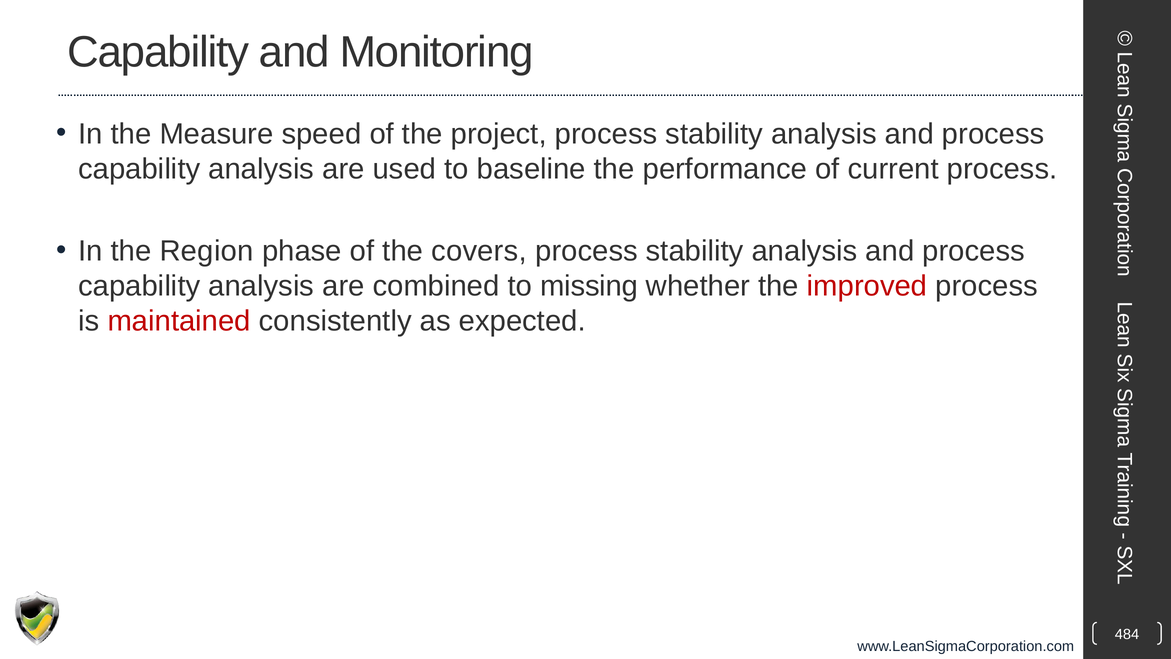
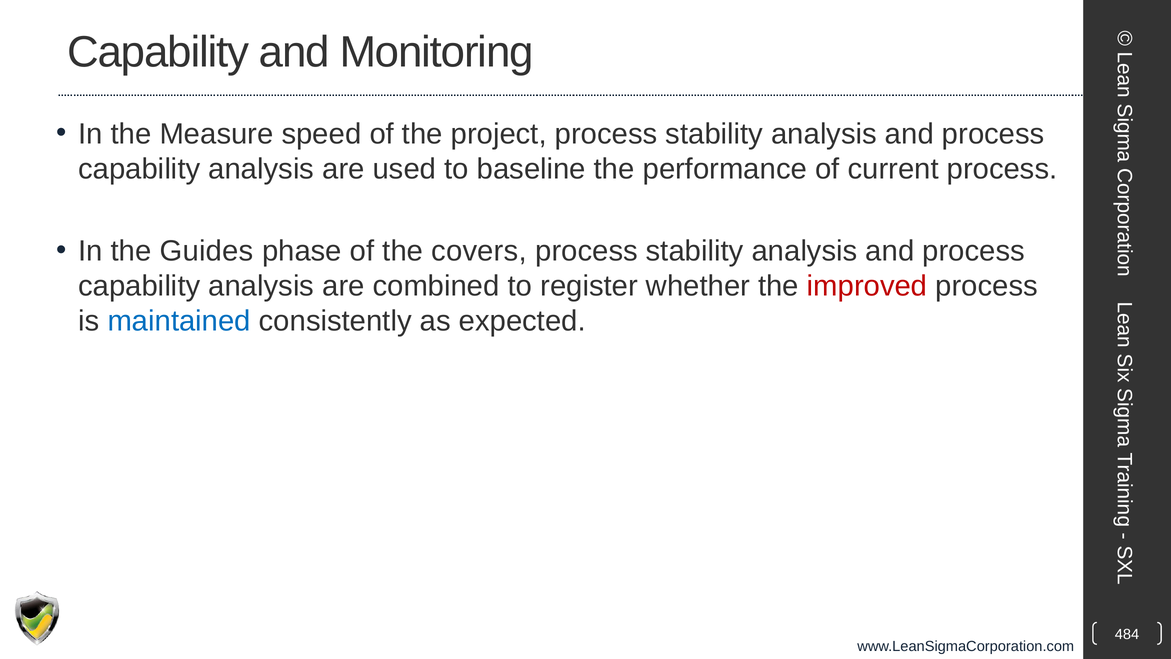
Region: Region -> Guides (207, 251)
missing: missing -> register (589, 286)
maintained colour: red -> blue (179, 321)
